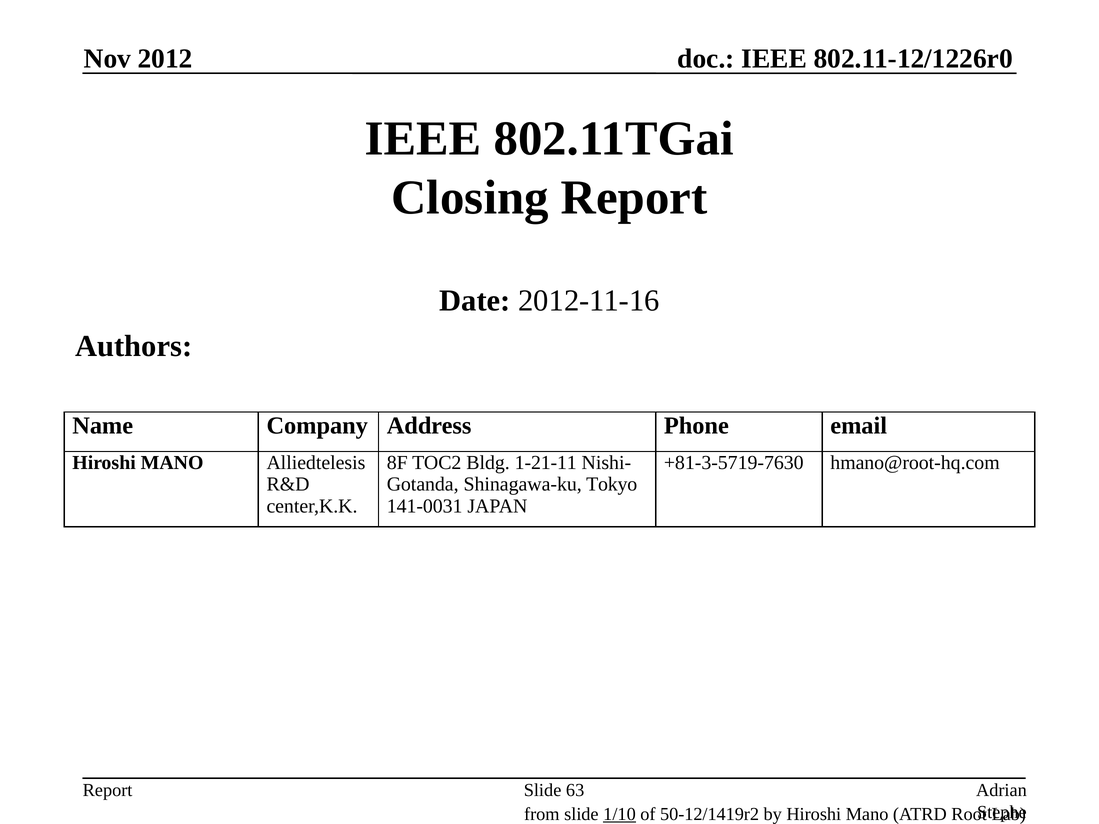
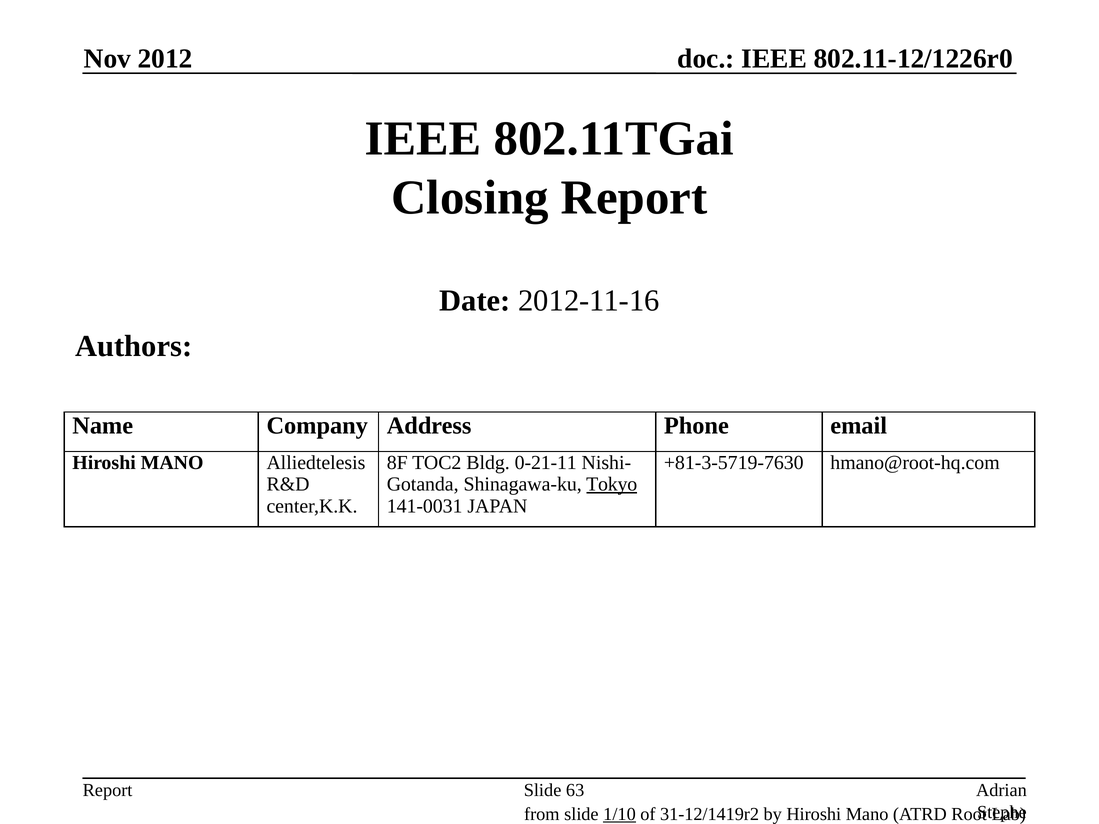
1-21-11: 1-21-11 -> 0-21-11 (546, 463)
Tokyo underline: none -> present (612, 484)
50-12/1419r2: 50-12/1419r2 -> 31-12/1419r2 (710, 815)
